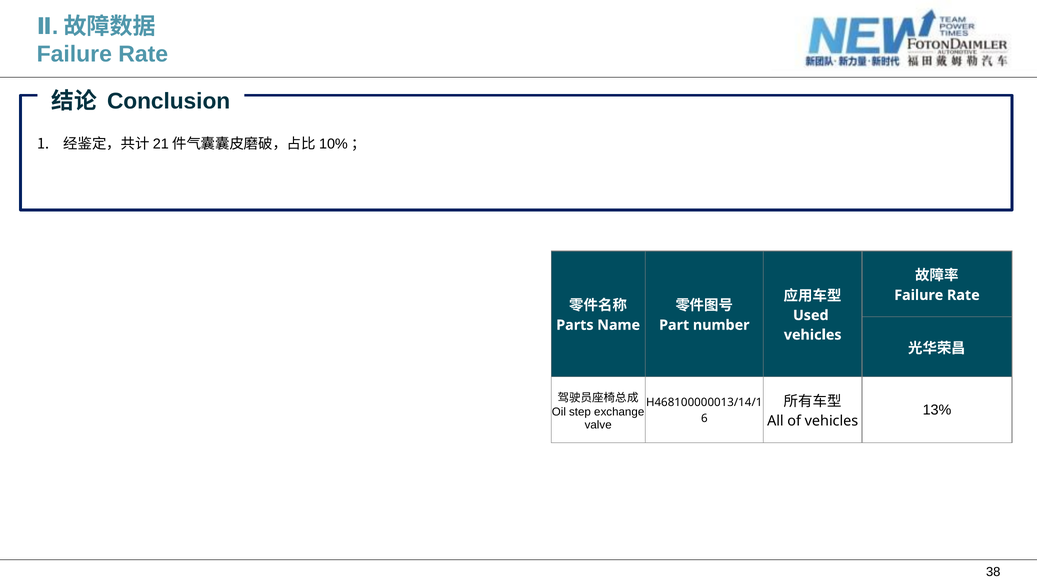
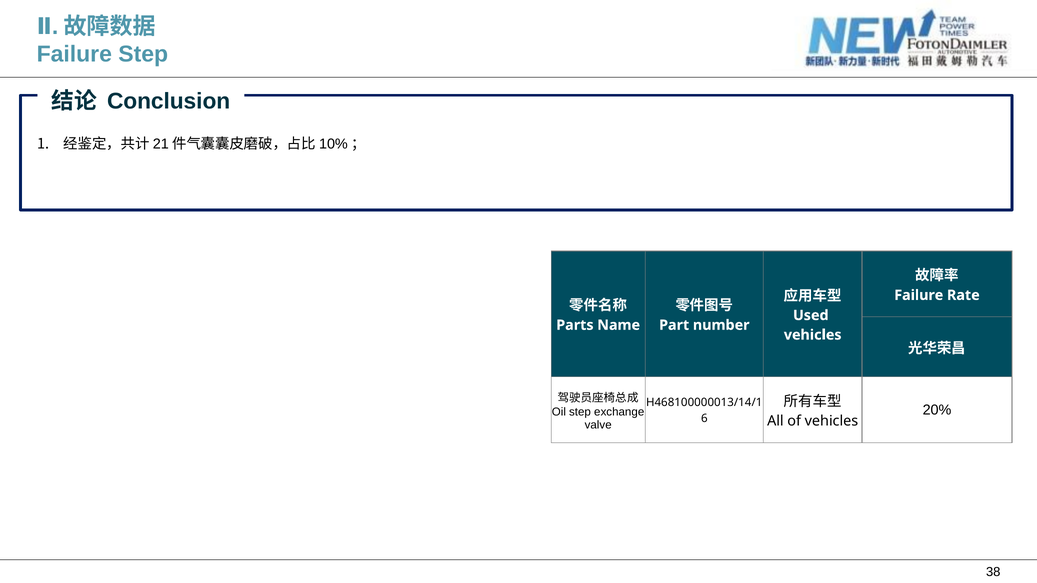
Rate: Rate -> Step (143, 54)
13%: 13% -> 20% (937, 410)
